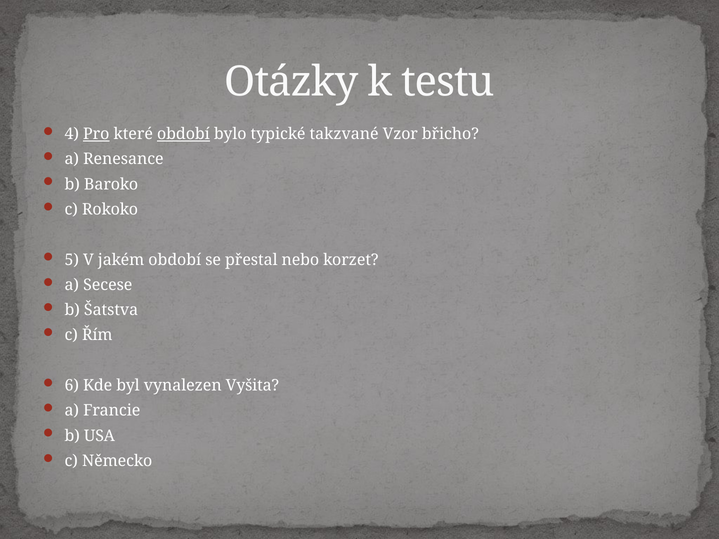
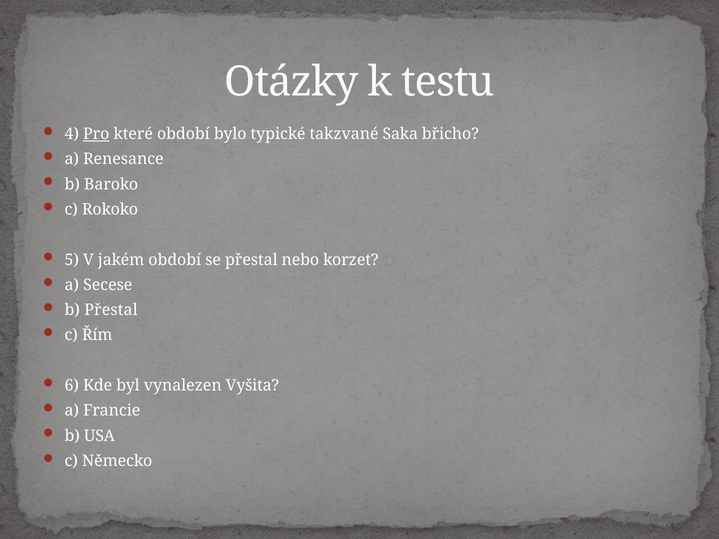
období underline: present -> none (183, 134)
Vzor: Vzor -> Saka (400, 134)
b Šatstva: Šatstva -> Přestal (111, 310)
